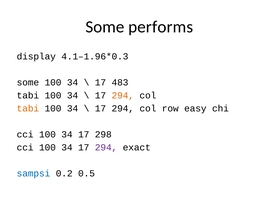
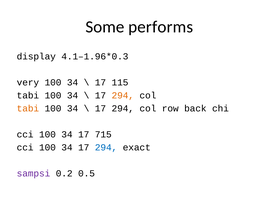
some: some -> very (28, 82)
483: 483 -> 115 (120, 82)
easy: easy -> back (195, 109)
298: 298 -> 715 (103, 135)
294 colour: purple -> blue (106, 148)
sampsi colour: blue -> purple (33, 174)
